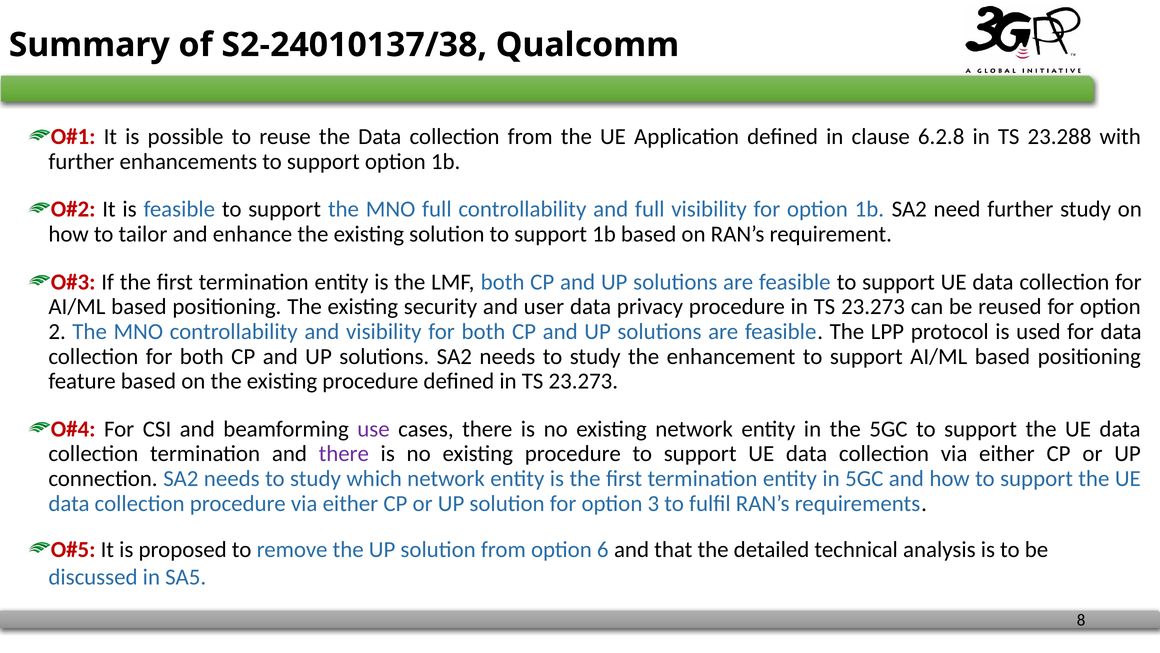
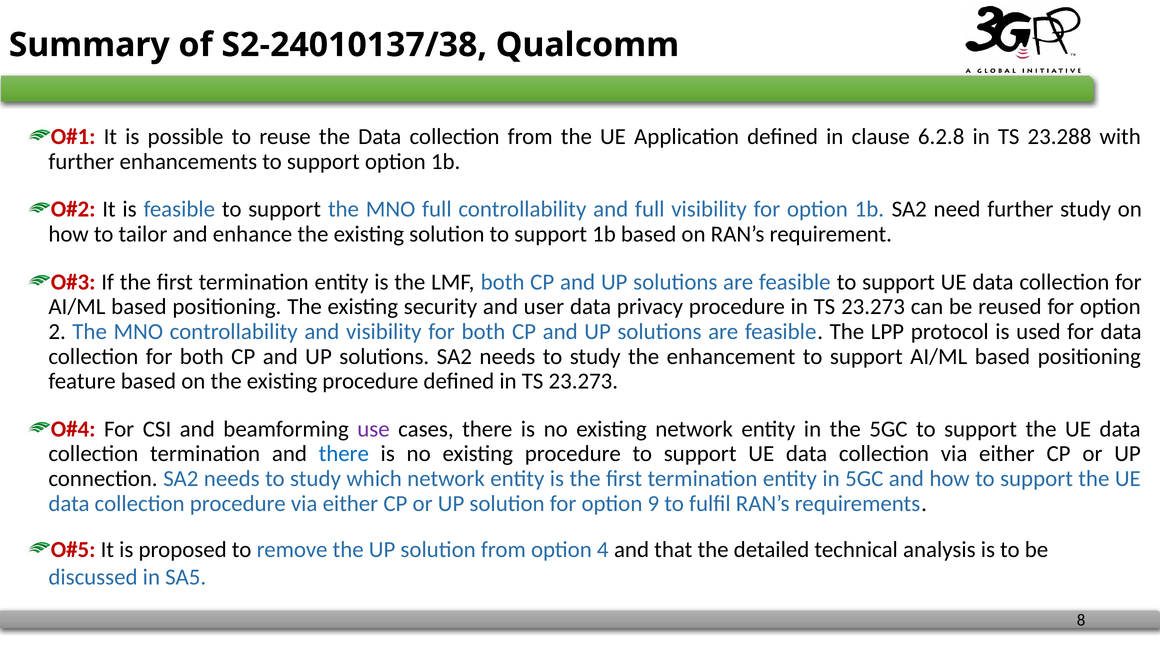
there colour: purple -> blue (344, 454)
3: 3 -> 9 (653, 503)
6: 6 -> 4 (603, 549)
